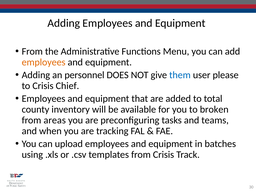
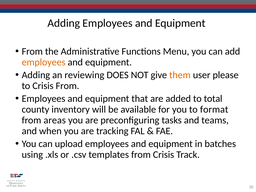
personnel: personnel -> reviewing (84, 75)
them colour: blue -> orange (180, 75)
Crisis Chief: Chief -> From (68, 86)
broken: broken -> format (214, 109)
